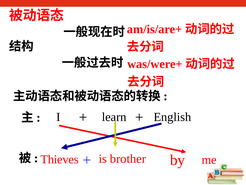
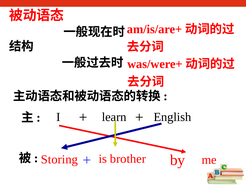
Thieves: Thieves -> Storing (59, 159)
